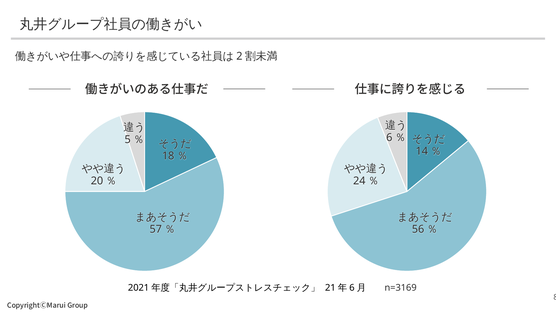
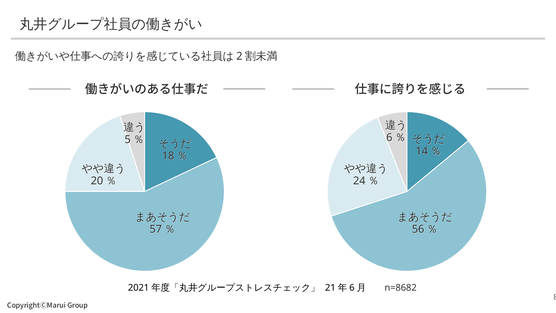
n=3169: n=3169 -> n=8682 (401, 288)
